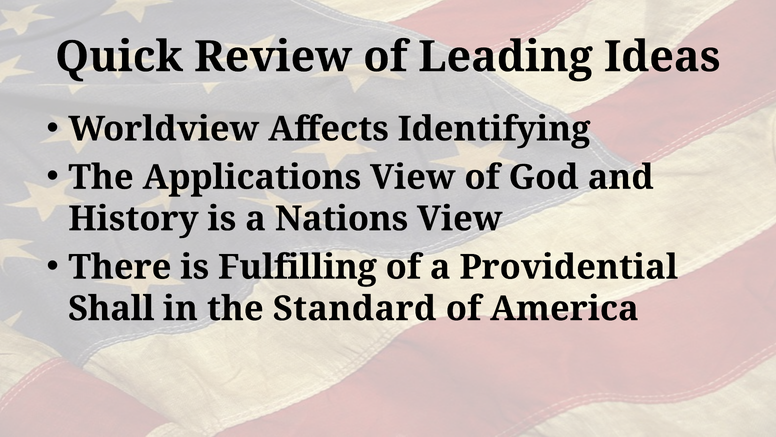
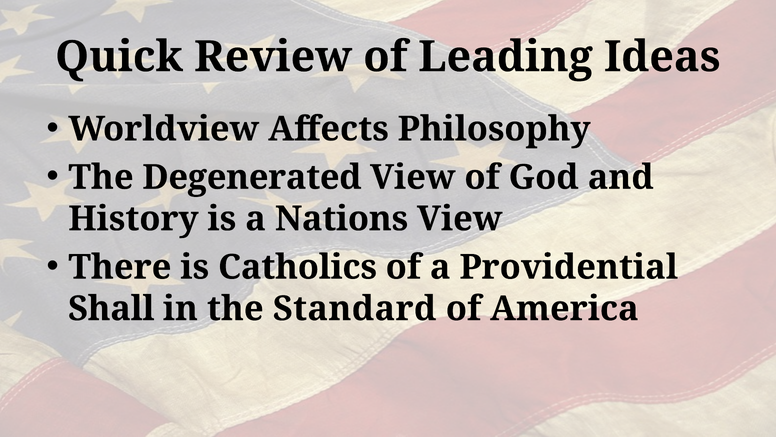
Identifying: Identifying -> Philosophy (494, 129)
Applications: Applications -> Degenerated (252, 177)
Fulfilling: Fulfilling -> Catholics (298, 267)
